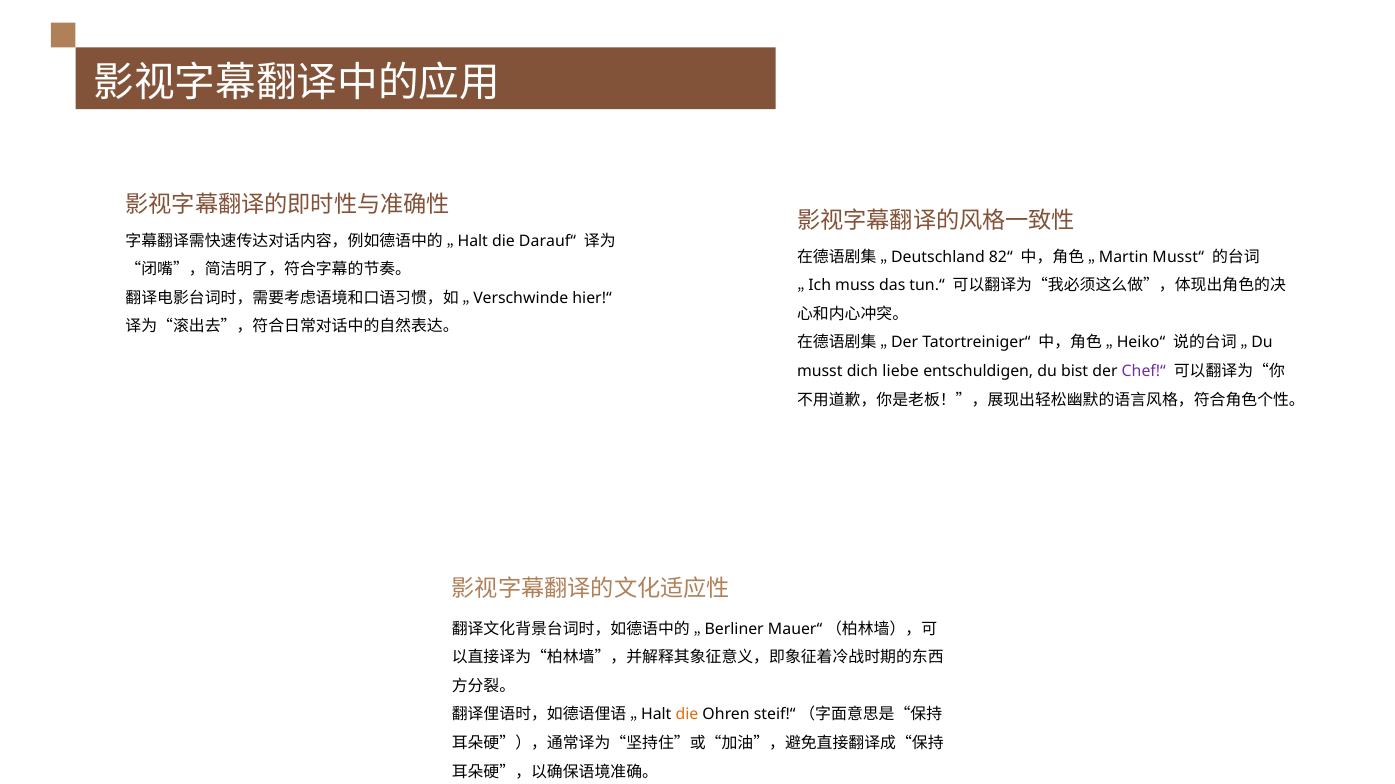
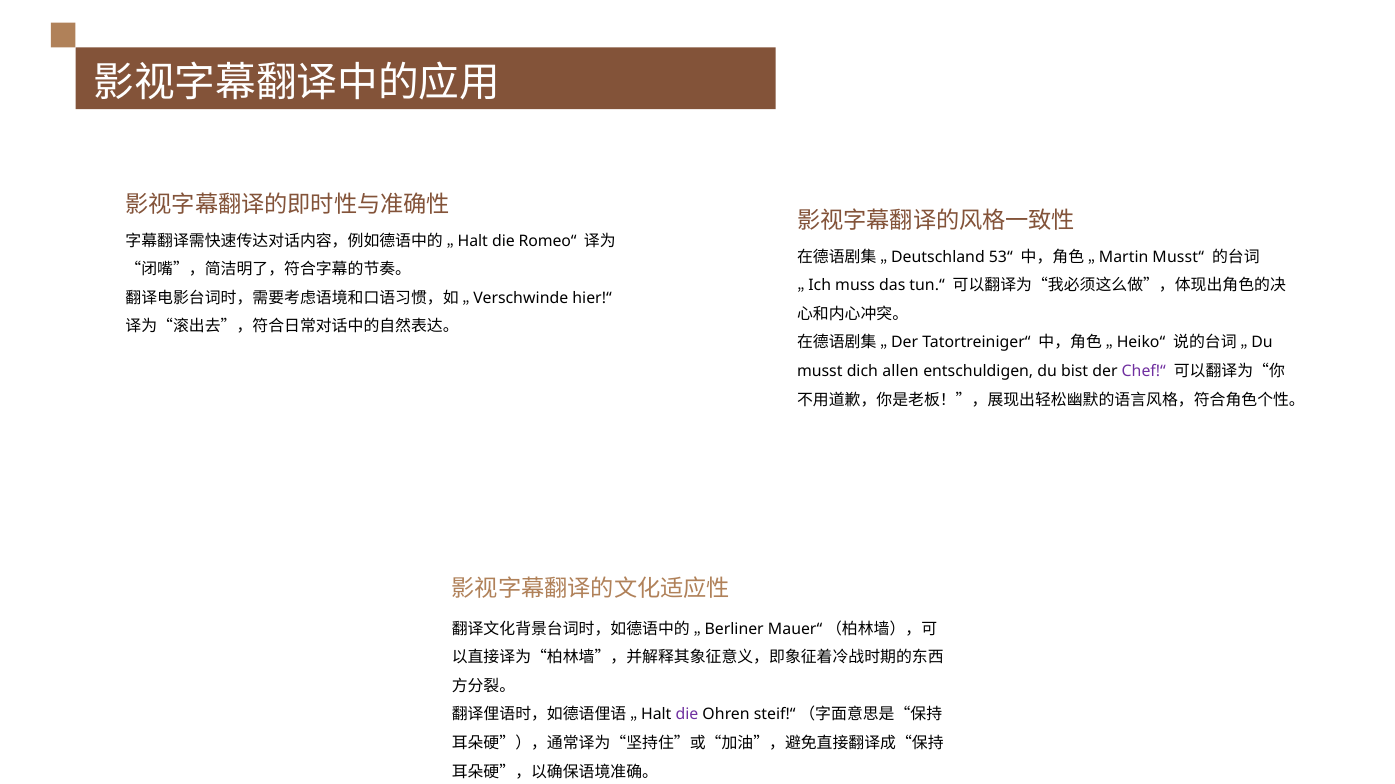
Darauf“: Darauf“ -> Romeo“ (548, 241)
82“: 82“ -> 53“ (1001, 257)
liebe: liebe -> allen (901, 372)
die colour: orange -> purple (687, 715)
